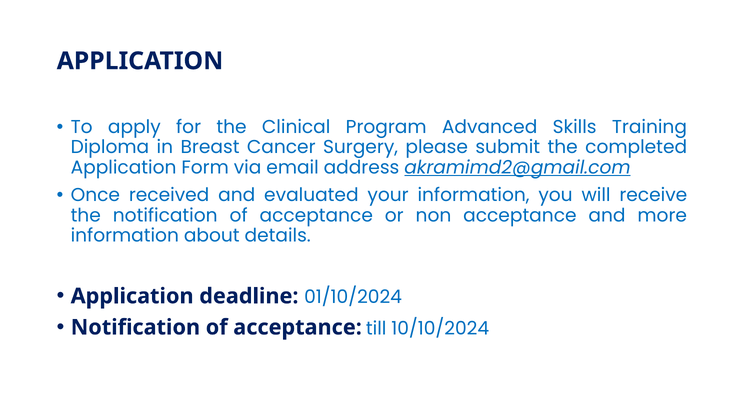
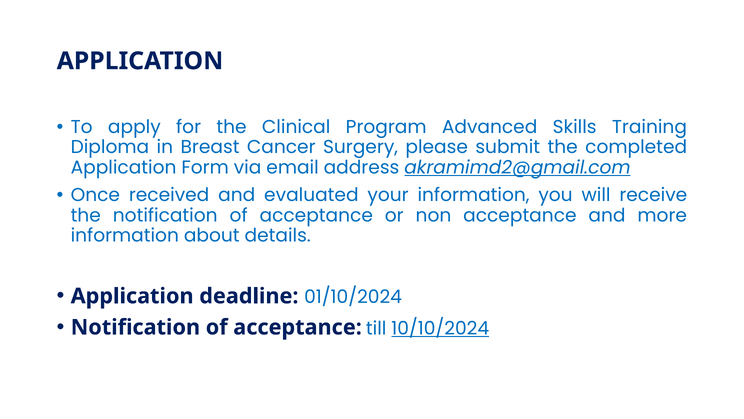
10/10/2024 underline: none -> present (440, 328)
